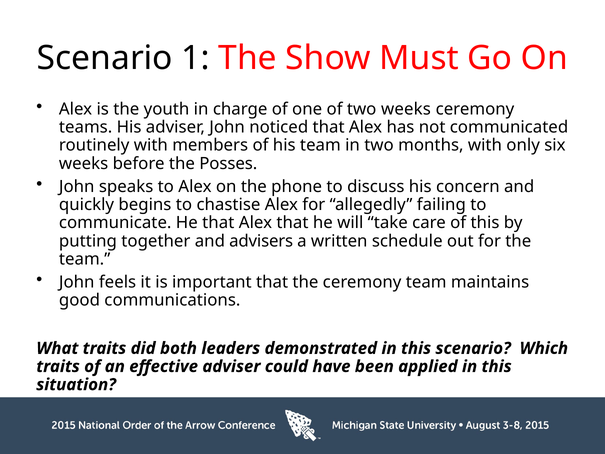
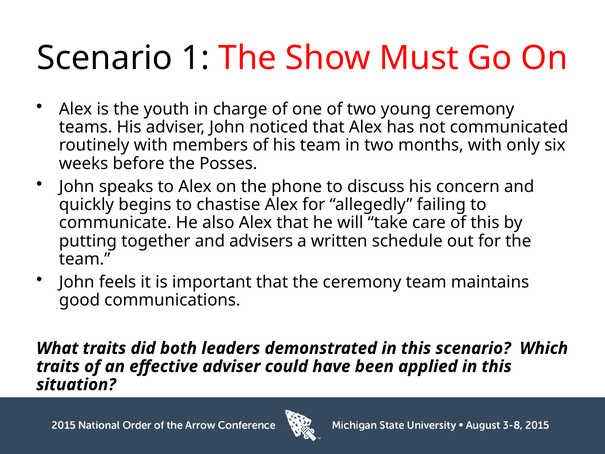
two weeks: weeks -> young (406, 109)
He that: that -> also (218, 223)
